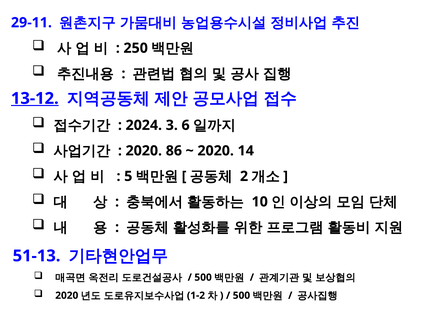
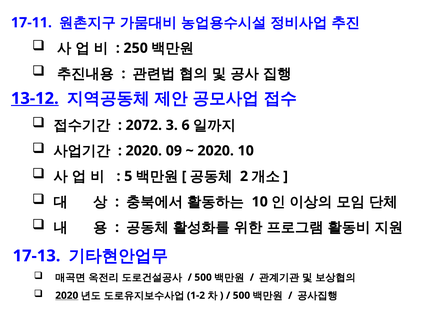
29-11: 29-11 -> 17-11 (31, 23)
2024: 2024 -> 2072 (144, 125)
86: 86 -> 09 (174, 151)
2020 14: 14 -> 10 (246, 151)
51-13: 51-13 -> 17-13 (37, 256)
2020 underline: none -> present (67, 296)
